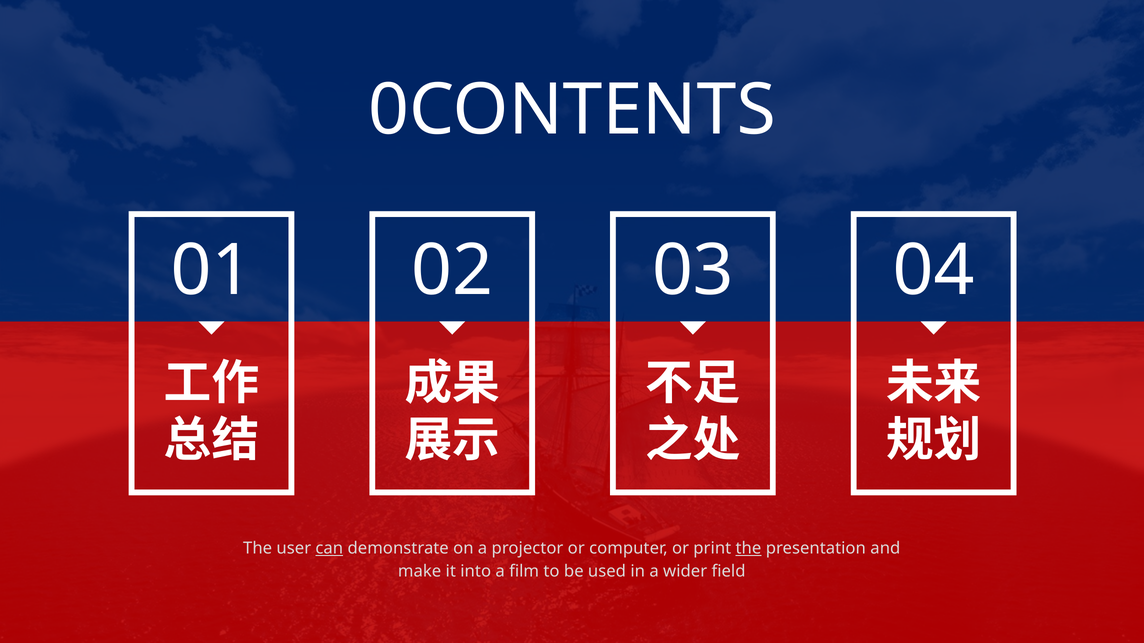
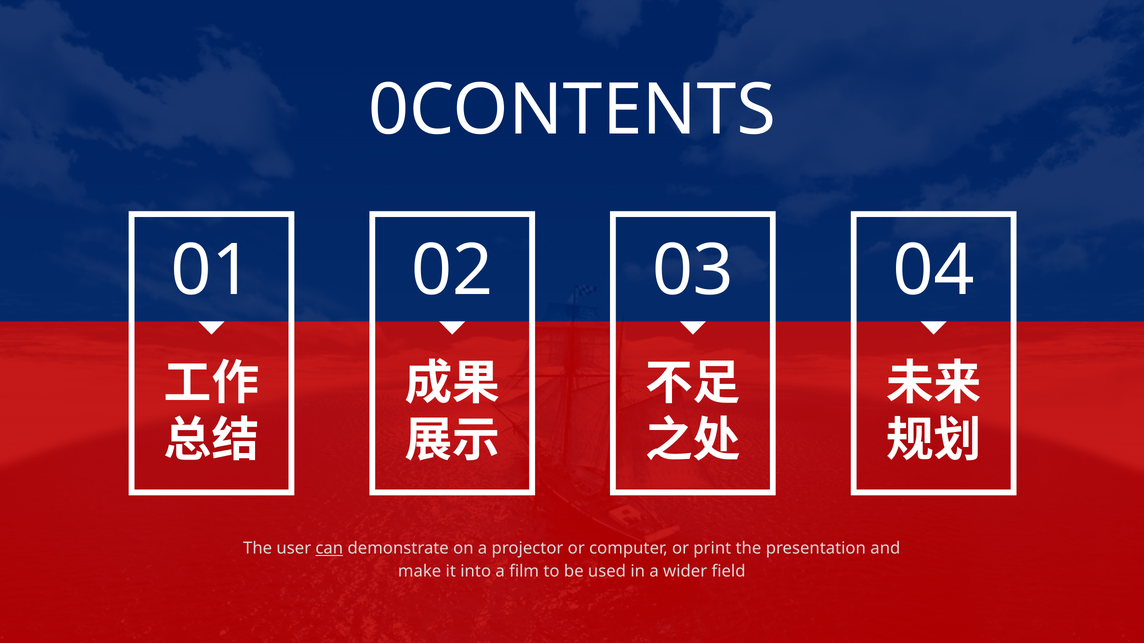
the underline: present -> none (748, 549)
